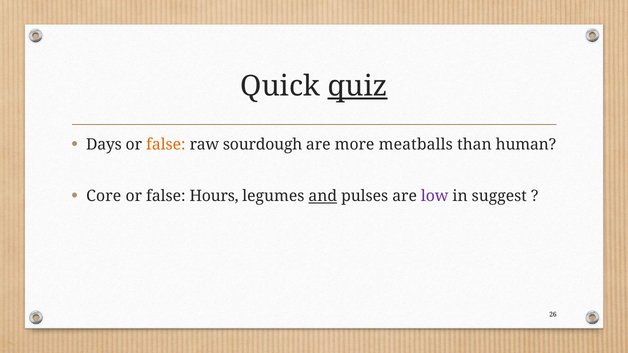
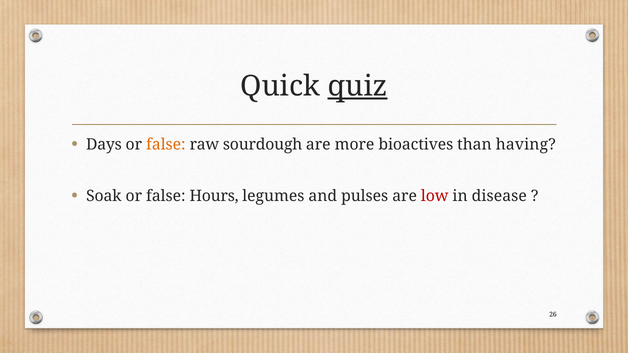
meatballs: meatballs -> bioactives (416, 145)
human: human -> having (526, 145)
Core: Core -> Soak (104, 196)
and underline: present -> none (323, 196)
low colour: purple -> red (435, 196)
suggest: suggest -> disease (499, 196)
